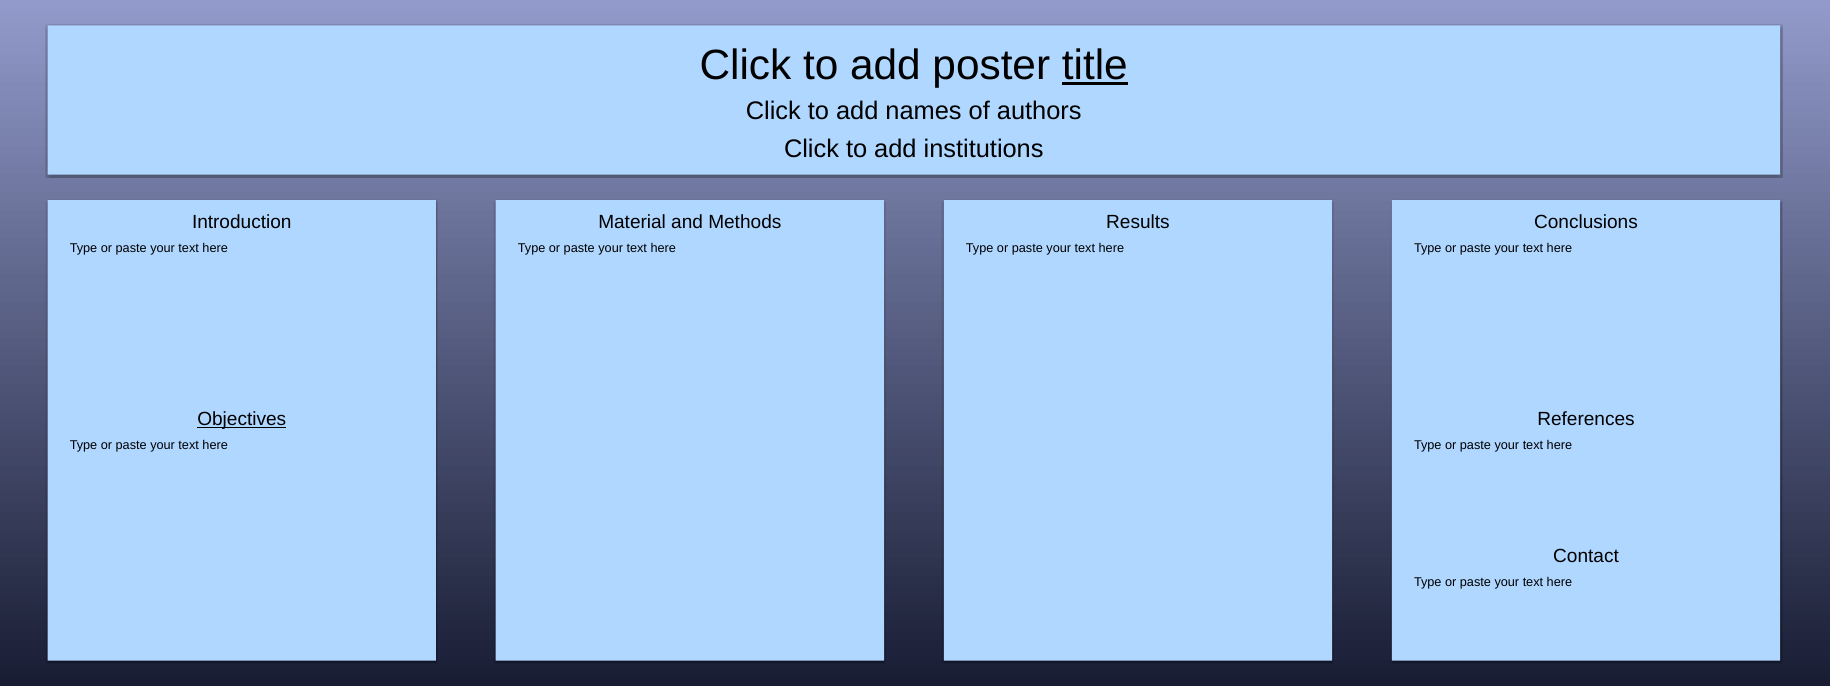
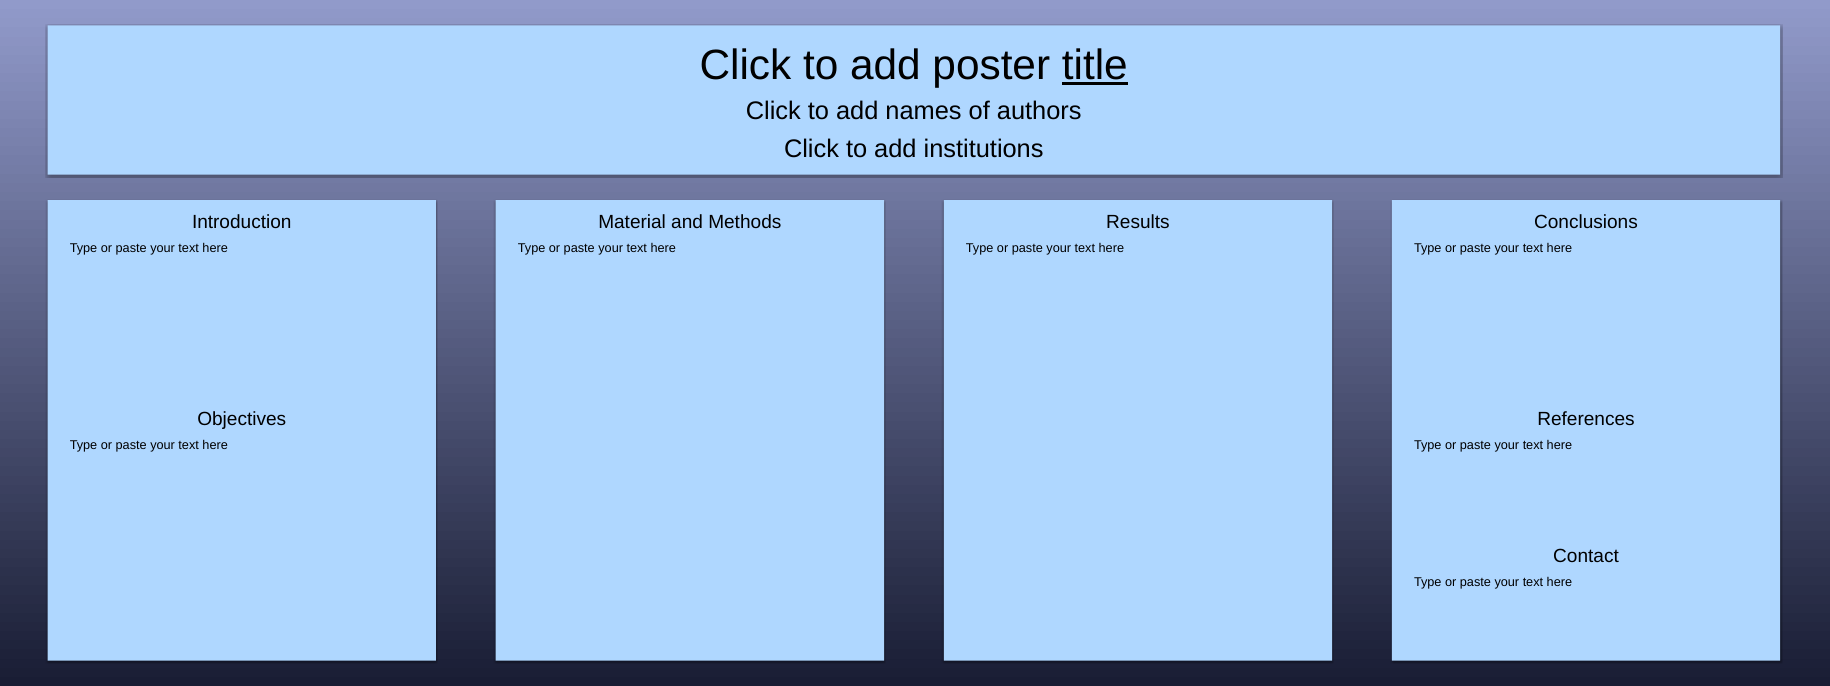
Objectives underline: present -> none (242, 420)
